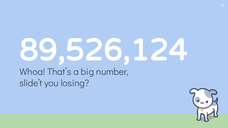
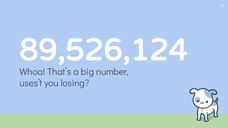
slide’t: slide’t -> uses’t (31, 83)
